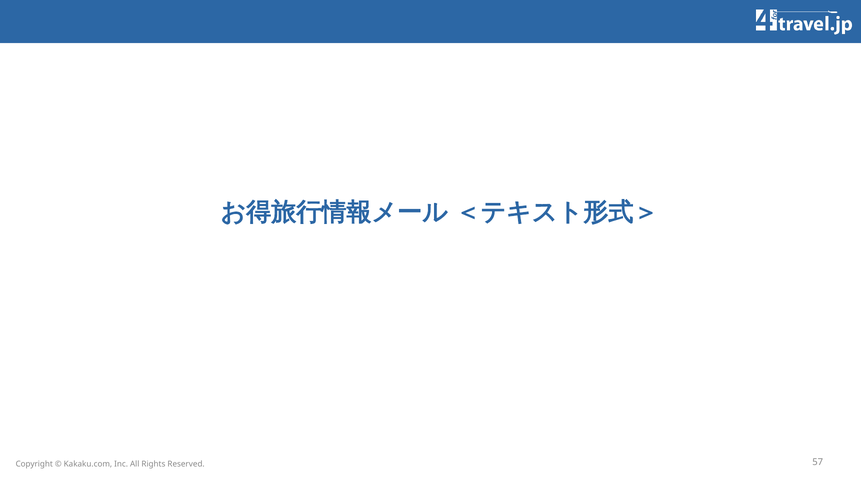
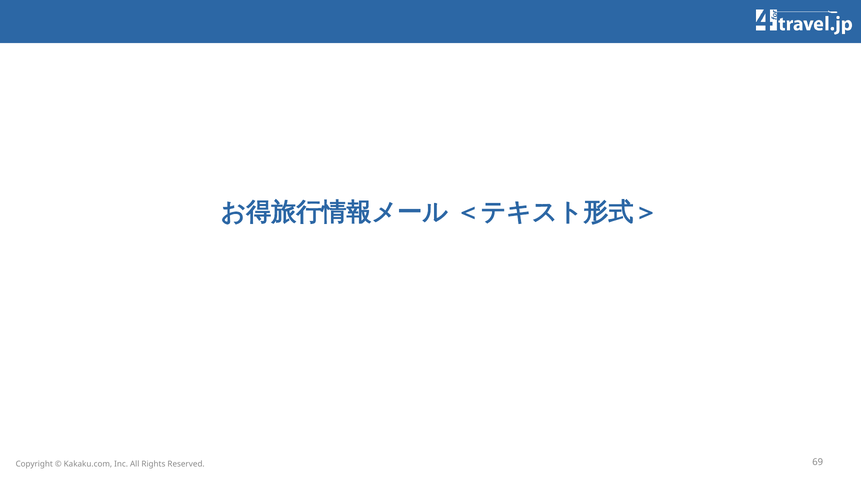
57: 57 -> 69 (818, 462)
